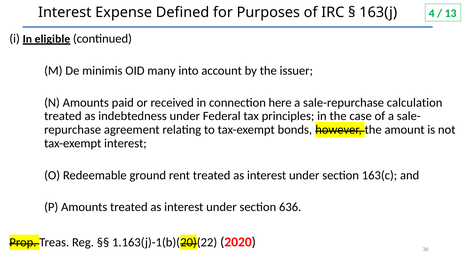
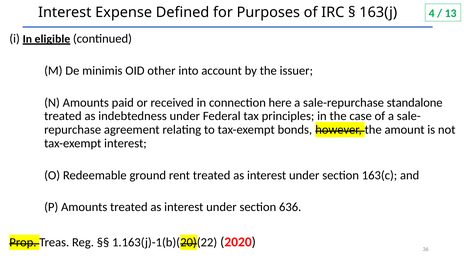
many: many -> other (161, 71)
calculation: calculation -> standalone (415, 103)
